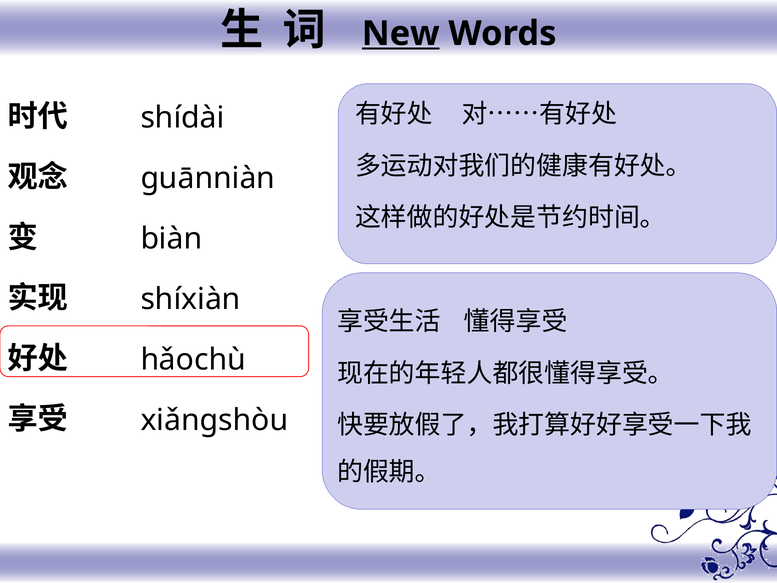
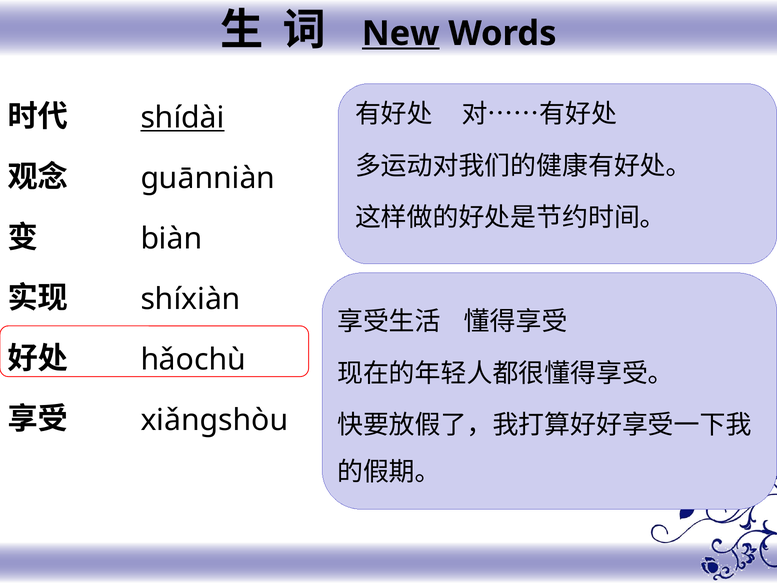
shídài underline: none -> present (183, 118)
